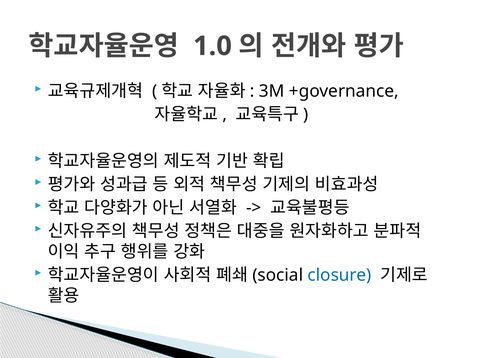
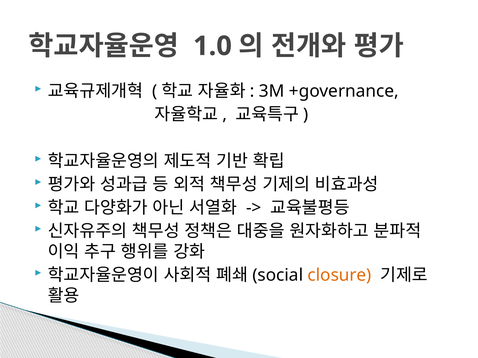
closure colour: blue -> orange (340, 276)
